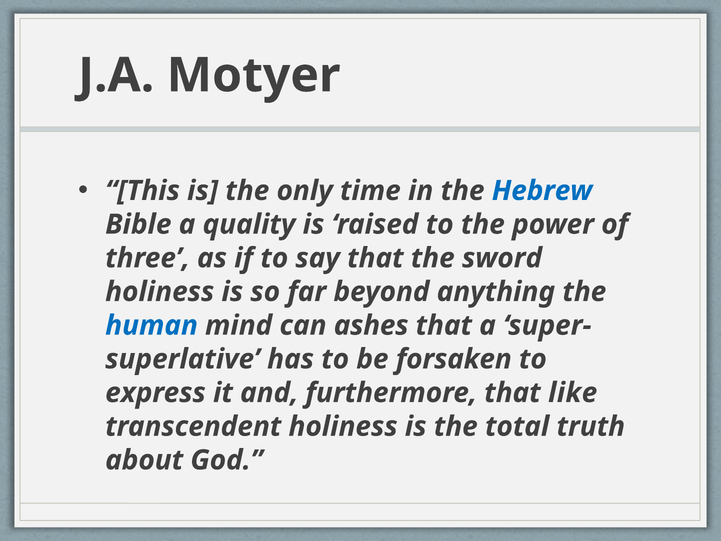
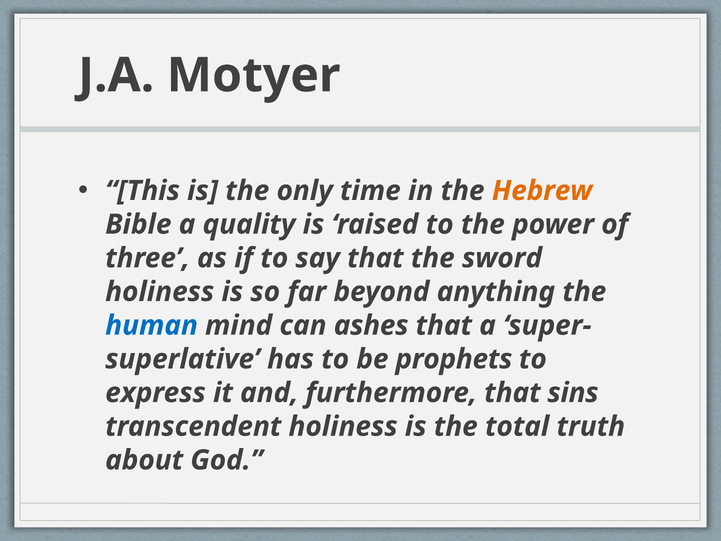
Hebrew colour: blue -> orange (542, 191)
forsaken: forsaken -> prophets (454, 359)
like: like -> sins (573, 393)
